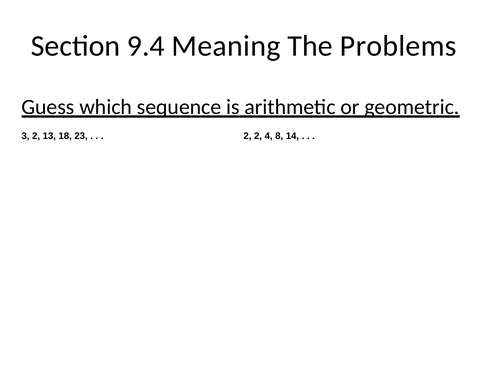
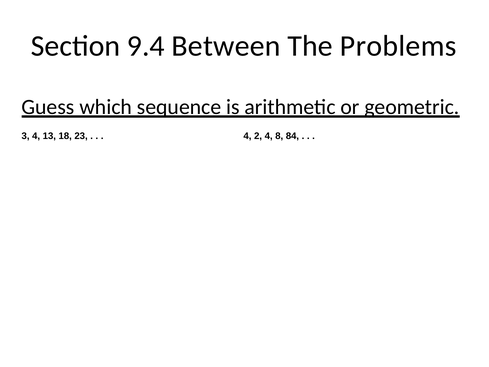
Meaning: Meaning -> Between (226, 46)
3 2: 2 -> 4 (36, 136)
2: 2 -> 4 (247, 136)
14: 14 -> 84 (292, 136)
